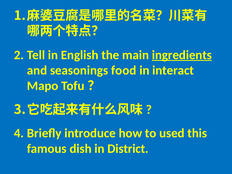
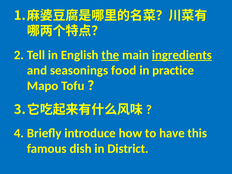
the underline: none -> present (110, 55)
interact: interact -> practice (173, 70)
used: used -> have (172, 133)
